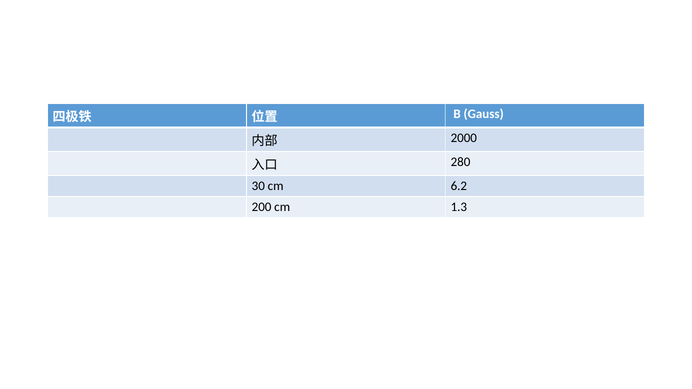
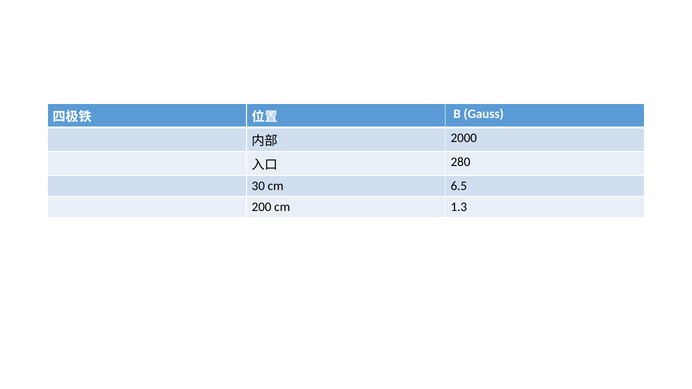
6.2: 6.2 -> 6.5 (459, 186)
